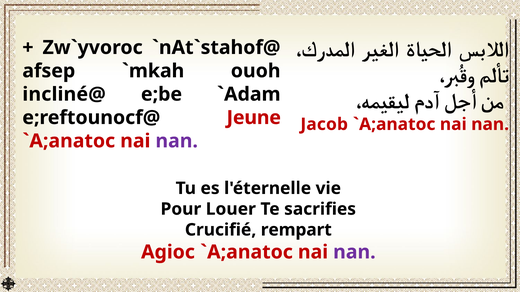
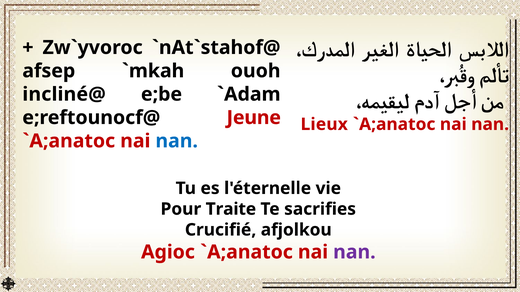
Jacob: Jacob -> Lieux (324, 124)
nan colour: purple -> blue (177, 141)
Louer: Louer -> Traite (231, 209)
rempart: rempart -> afjolkou (296, 230)
